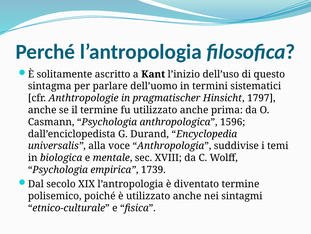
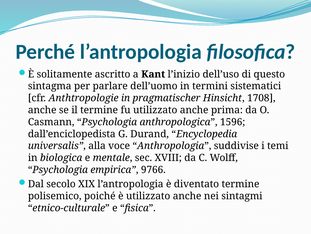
1797: 1797 -> 1708 (261, 98)
1739: 1739 -> 9766 (153, 169)
